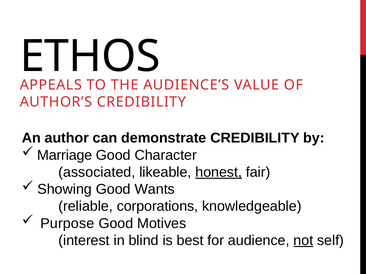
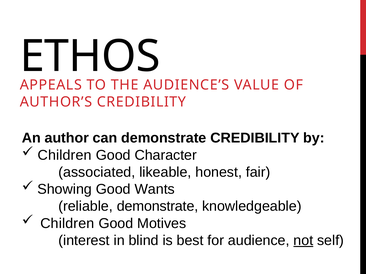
Marriage: Marriage -> Children (65, 155)
honest underline: present -> none (219, 172)
reliable corporations: corporations -> demonstrate (157, 207)
Purpose: Purpose -> Children (67, 224)
